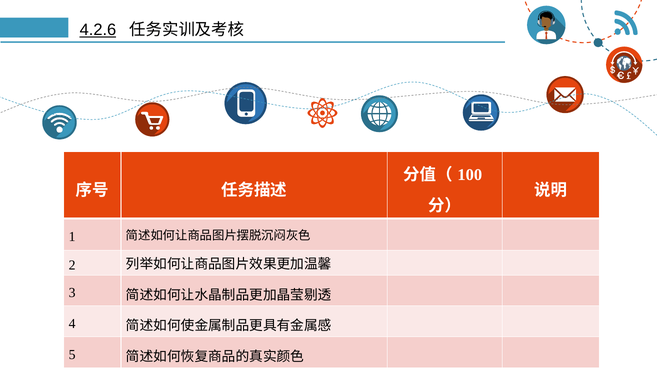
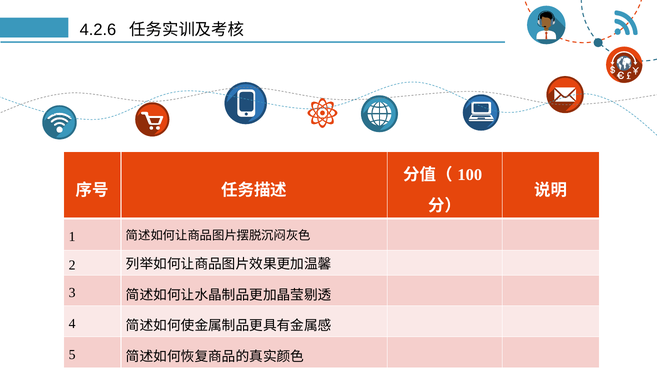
4.2.6 underline: present -> none (98, 30)
